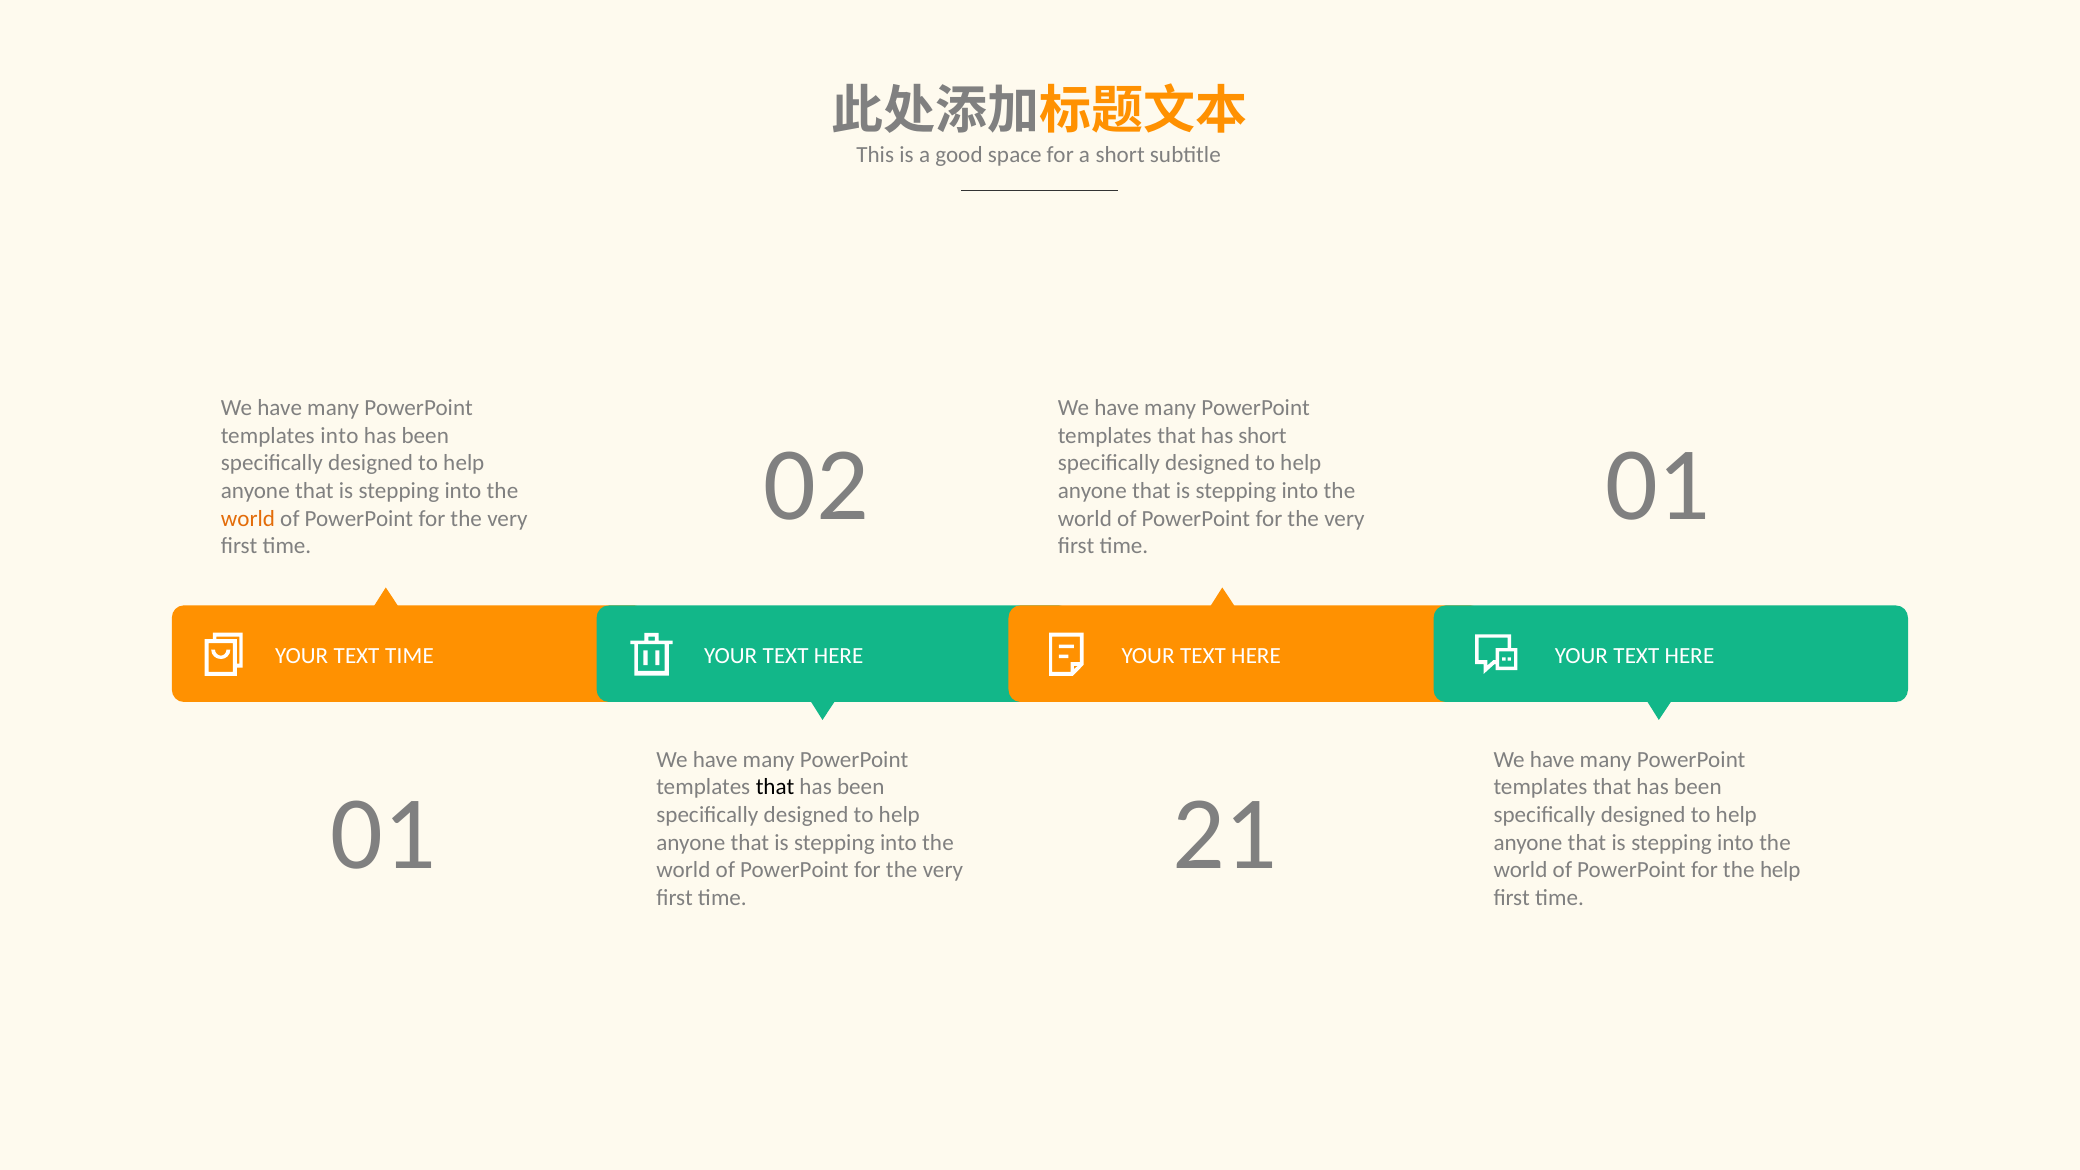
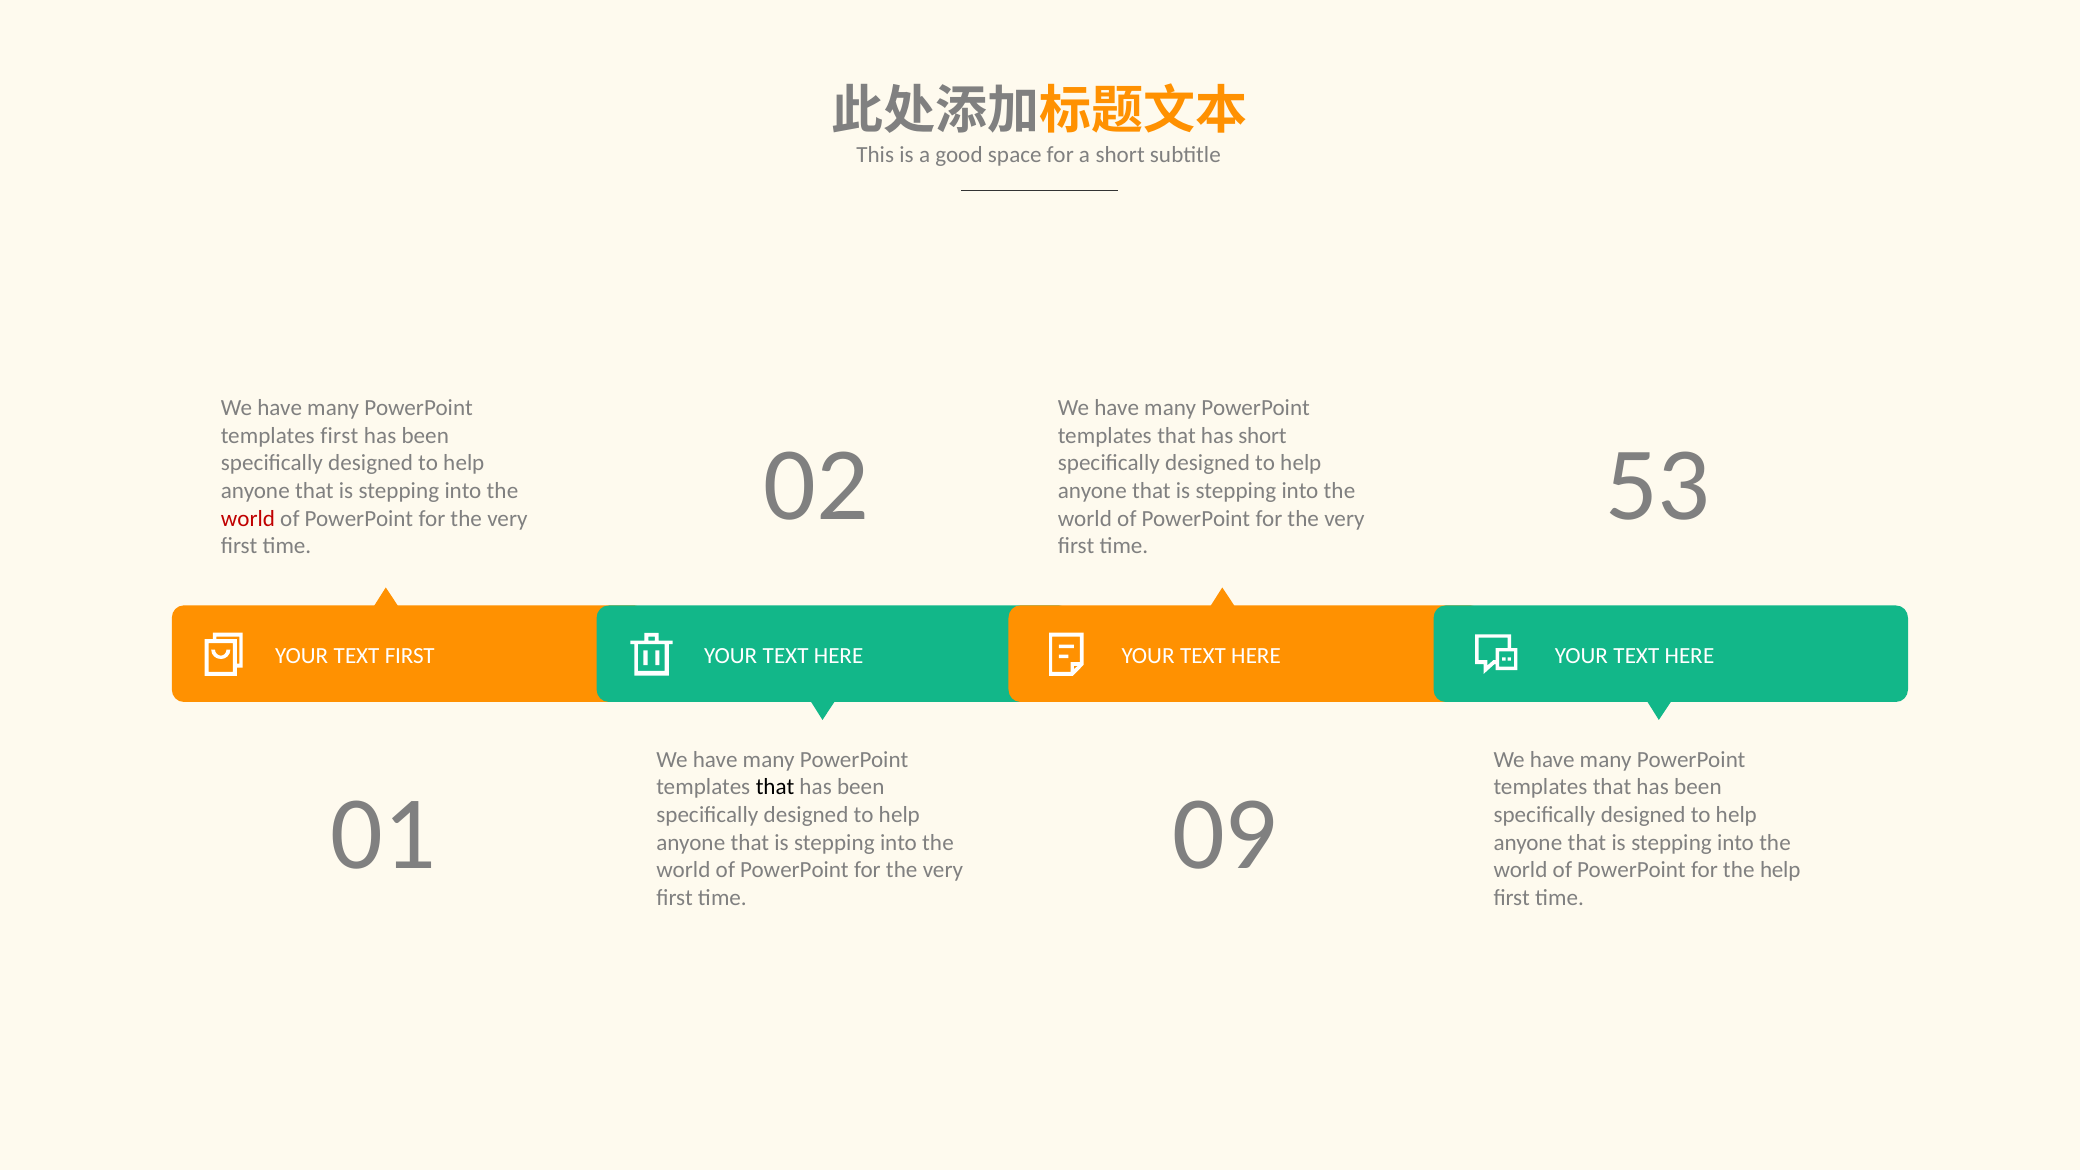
templates into: into -> first (339, 436)
02 01: 01 -> 53 (1658, 485)
world colour: orange -> red (248, 519)
TEXT TIME: TIME -> FIRST (410, 655)
21: 21 -> 09 (1225, 834)
